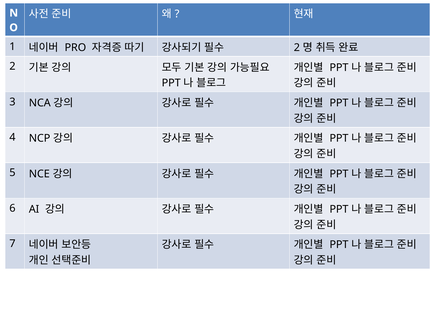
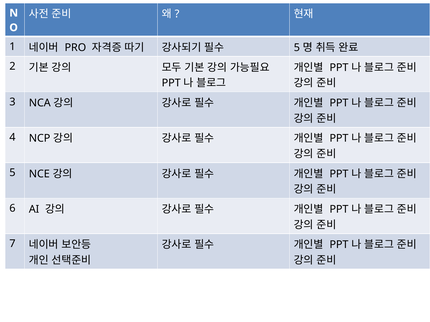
2: 2 -> 5 (297, 48)
